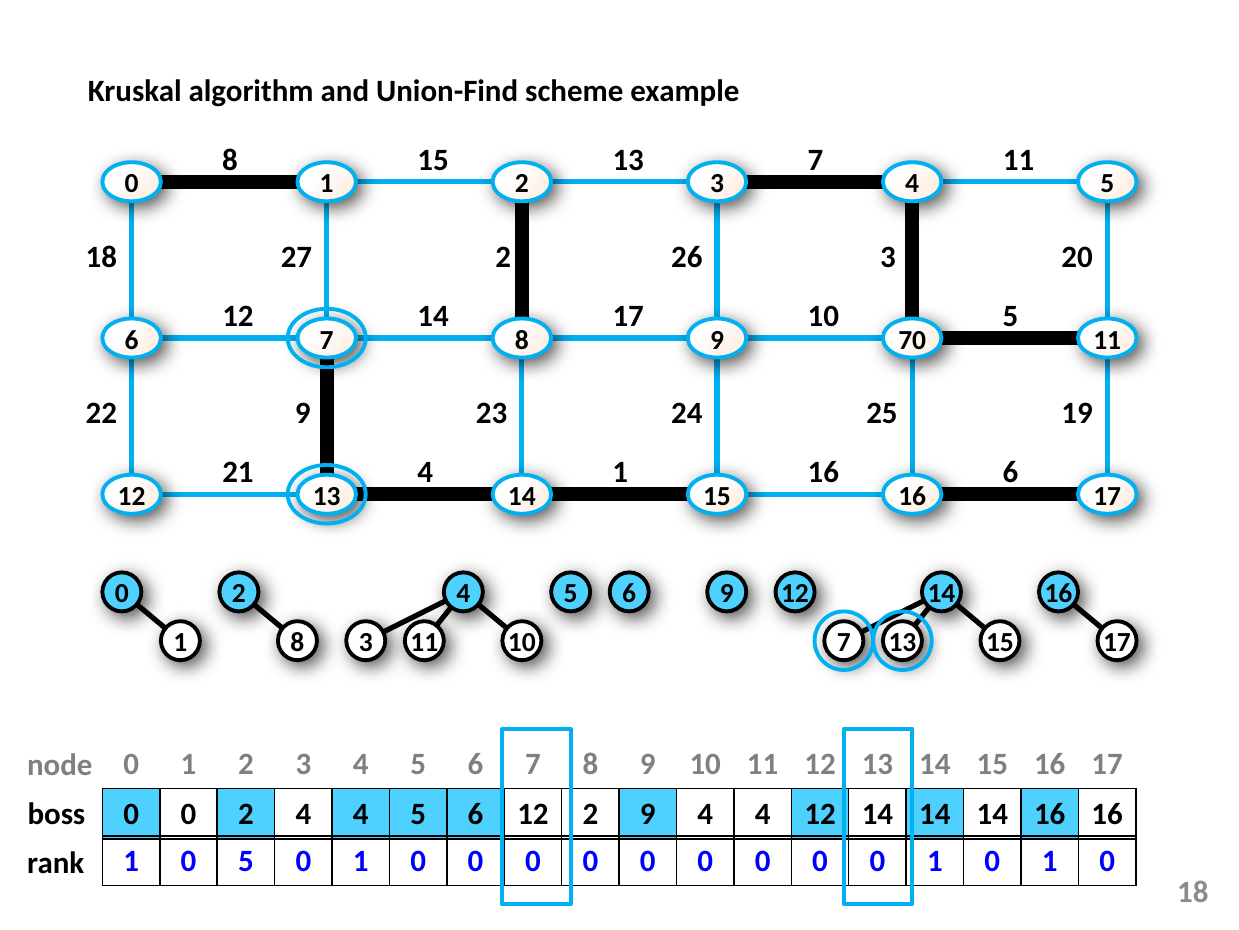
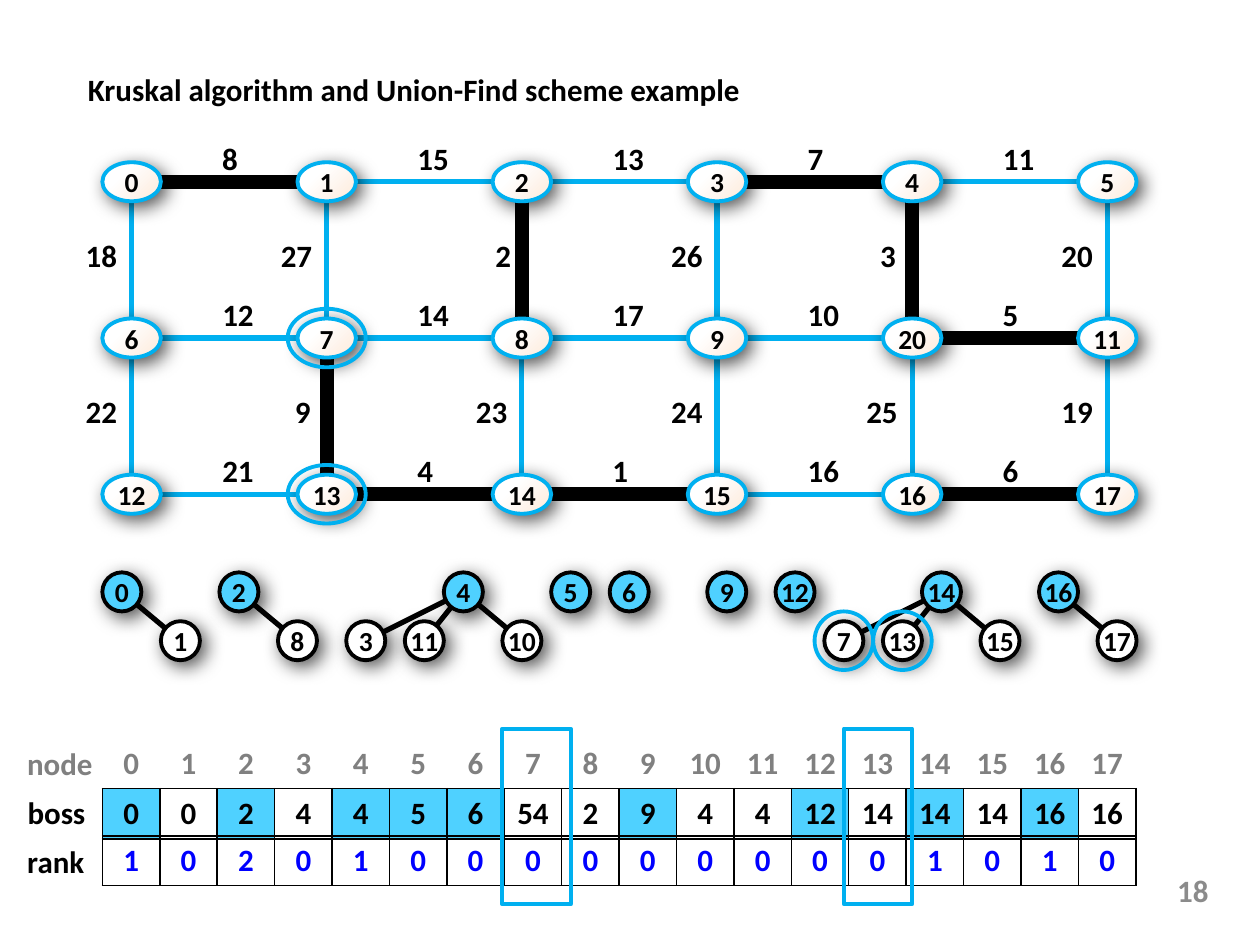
9 70: 70 -> 20 (912, 340)
6 12: 12 -> 54 (533, 814)
1 0 5: 5 -> 2 (246, 861)
